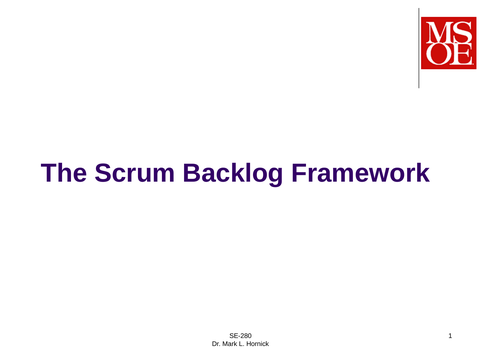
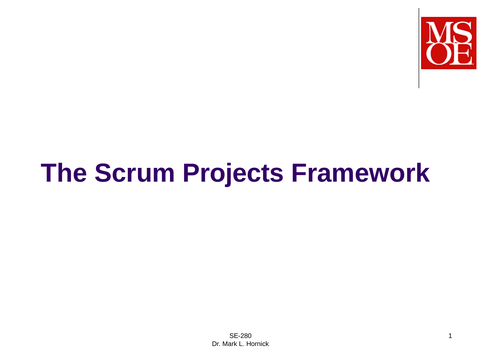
Backlog: Backlog -> Projects (233, 173)
